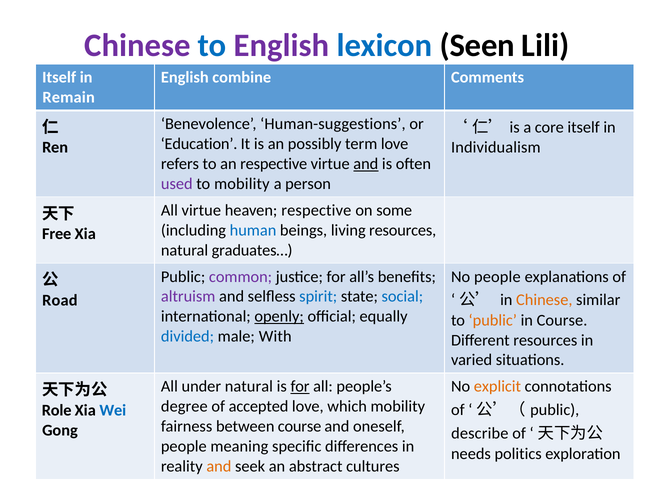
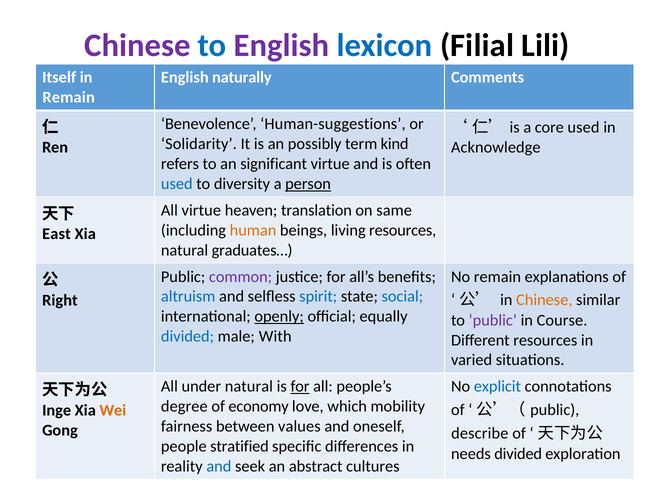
Seen: Seen -> Filial (477, 45)
combine: combine -> naturally (242, 78)
core itself: itself -> used (584, 127)
Education: Education -> Solidarity (199, 144)
term love: love -> kind (395, 144)
Individualism: Individualism -> Acknowledge (496, 148)
an respective: respective -> significant (274, 164)
and underline: present -> none (366, 164)
used colour: purple -> blue (177, 184)
to mobility: mobility -> diversity (242, 184)
person underline: none -> present (308, 184)
heaven respective: respective -> translation (316, 210)
some: some -> same (394, 210)
human colour: blue -> orange (253, 230)
Free: Free -> East (57, 234)
No people: people -> remain (497, 277)
altruism colour: purple -> blue (188, 297)
Road: Road -> Right (60, 301)
public colour: orange -> purple (493, 321)
explicit colour: orange -> blue (497, 387)
accepted: accepted -> economy (259, 407)
Role: Role -> Inge (57, 411)
Wei colour: blue -> orange (113, 411)
between course: course -> values (299, 427)
meaning: meaning -> stratified (239, 447)
politics: politics -> divided (518, 454)
and colour: orange -> blue (219, 467)
